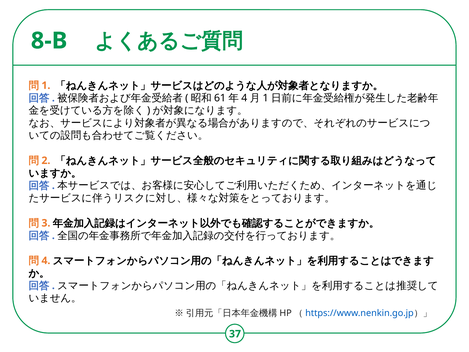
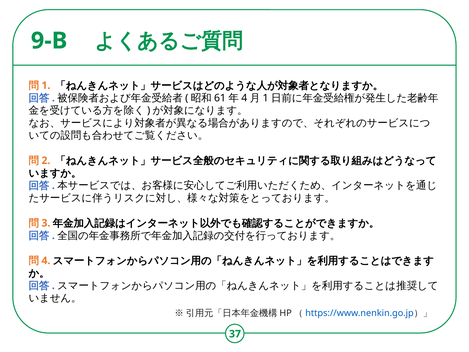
8-B: 8-B -> 9-B (49, 41)
